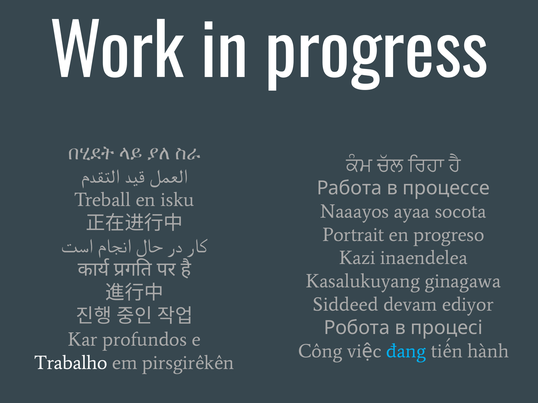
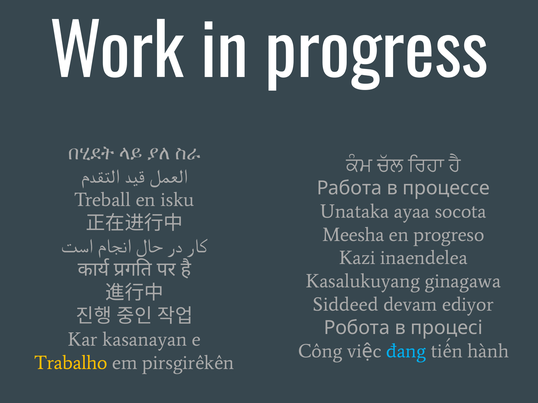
Naaayos: Naaayos -> Unataka (355, 212)
Portrait: Portrait -> Meesha (353, 235)
profundos: profundos -> kasanayan (145, 340)
Trabalho colour: white -> yellow (71, 363)
